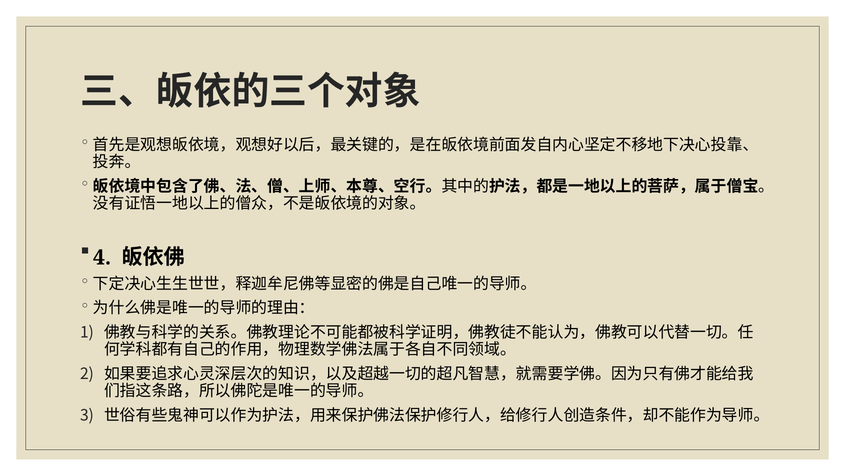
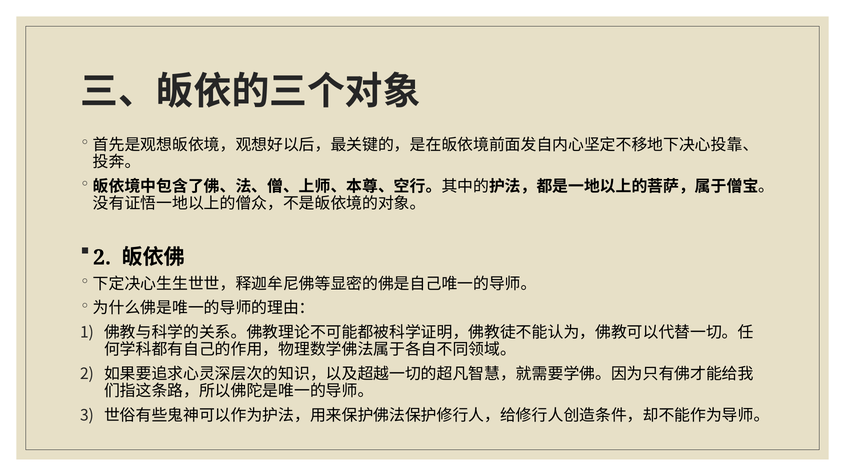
4: 4 -> 2 (102, 257)
